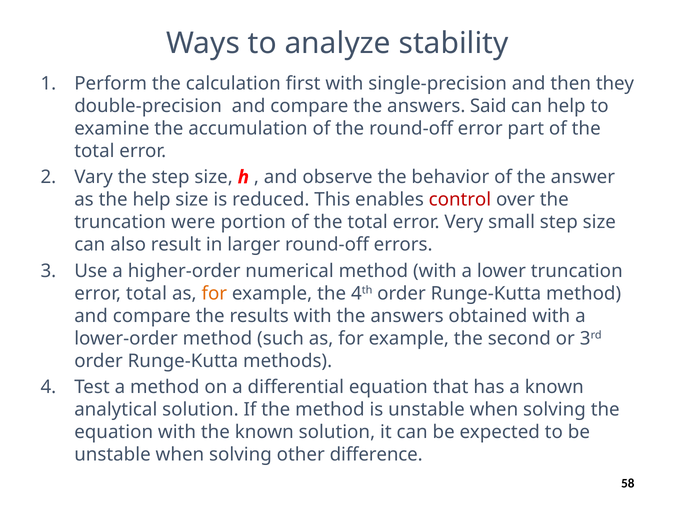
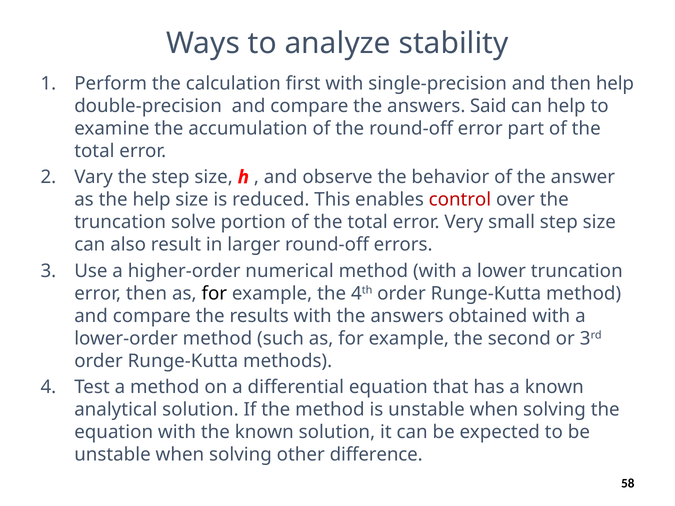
then they: they -> help (615, 83)
were: were -> solve (193, 222)
error total: total -> then (147, 294)
for colour: orange -> black (214, 294)
